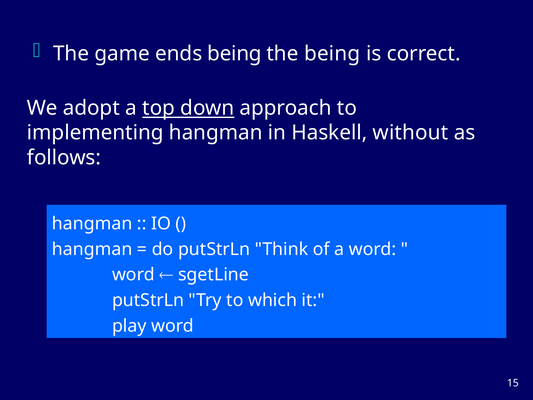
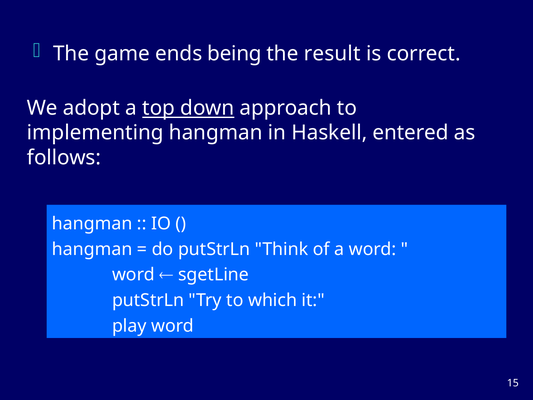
the being: being -> result (332, 54)
without: without -> entered (411, 133)
